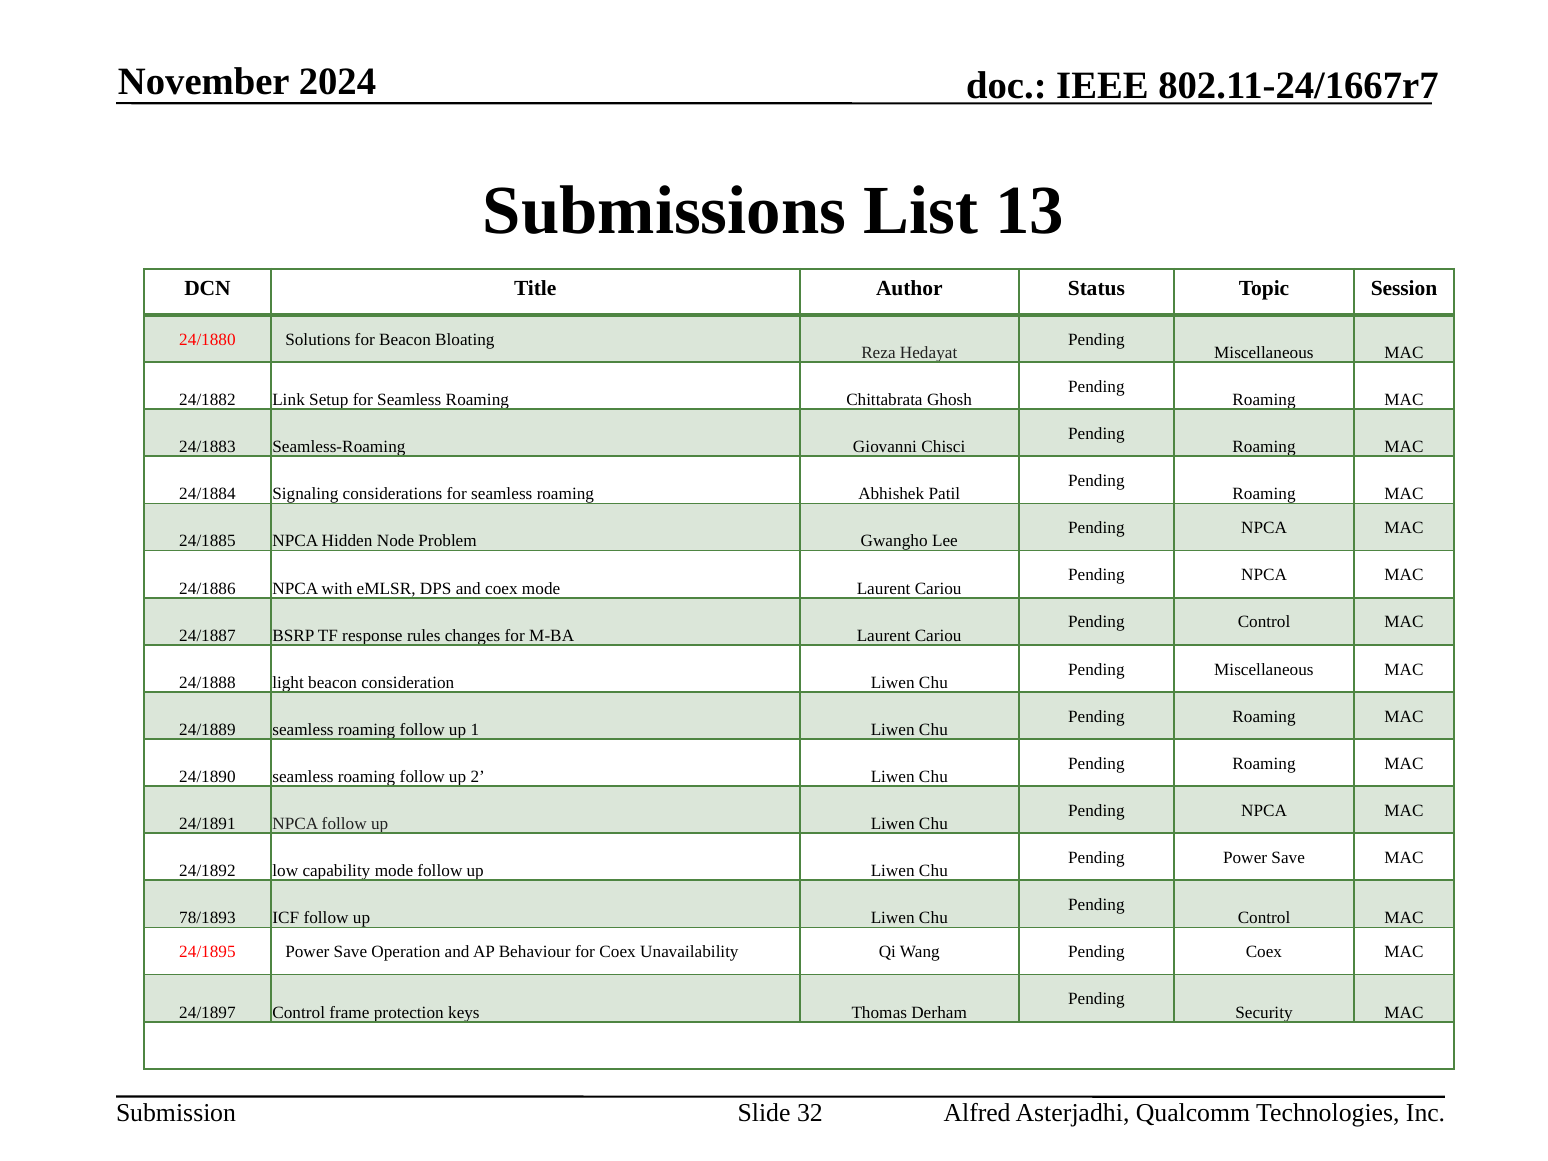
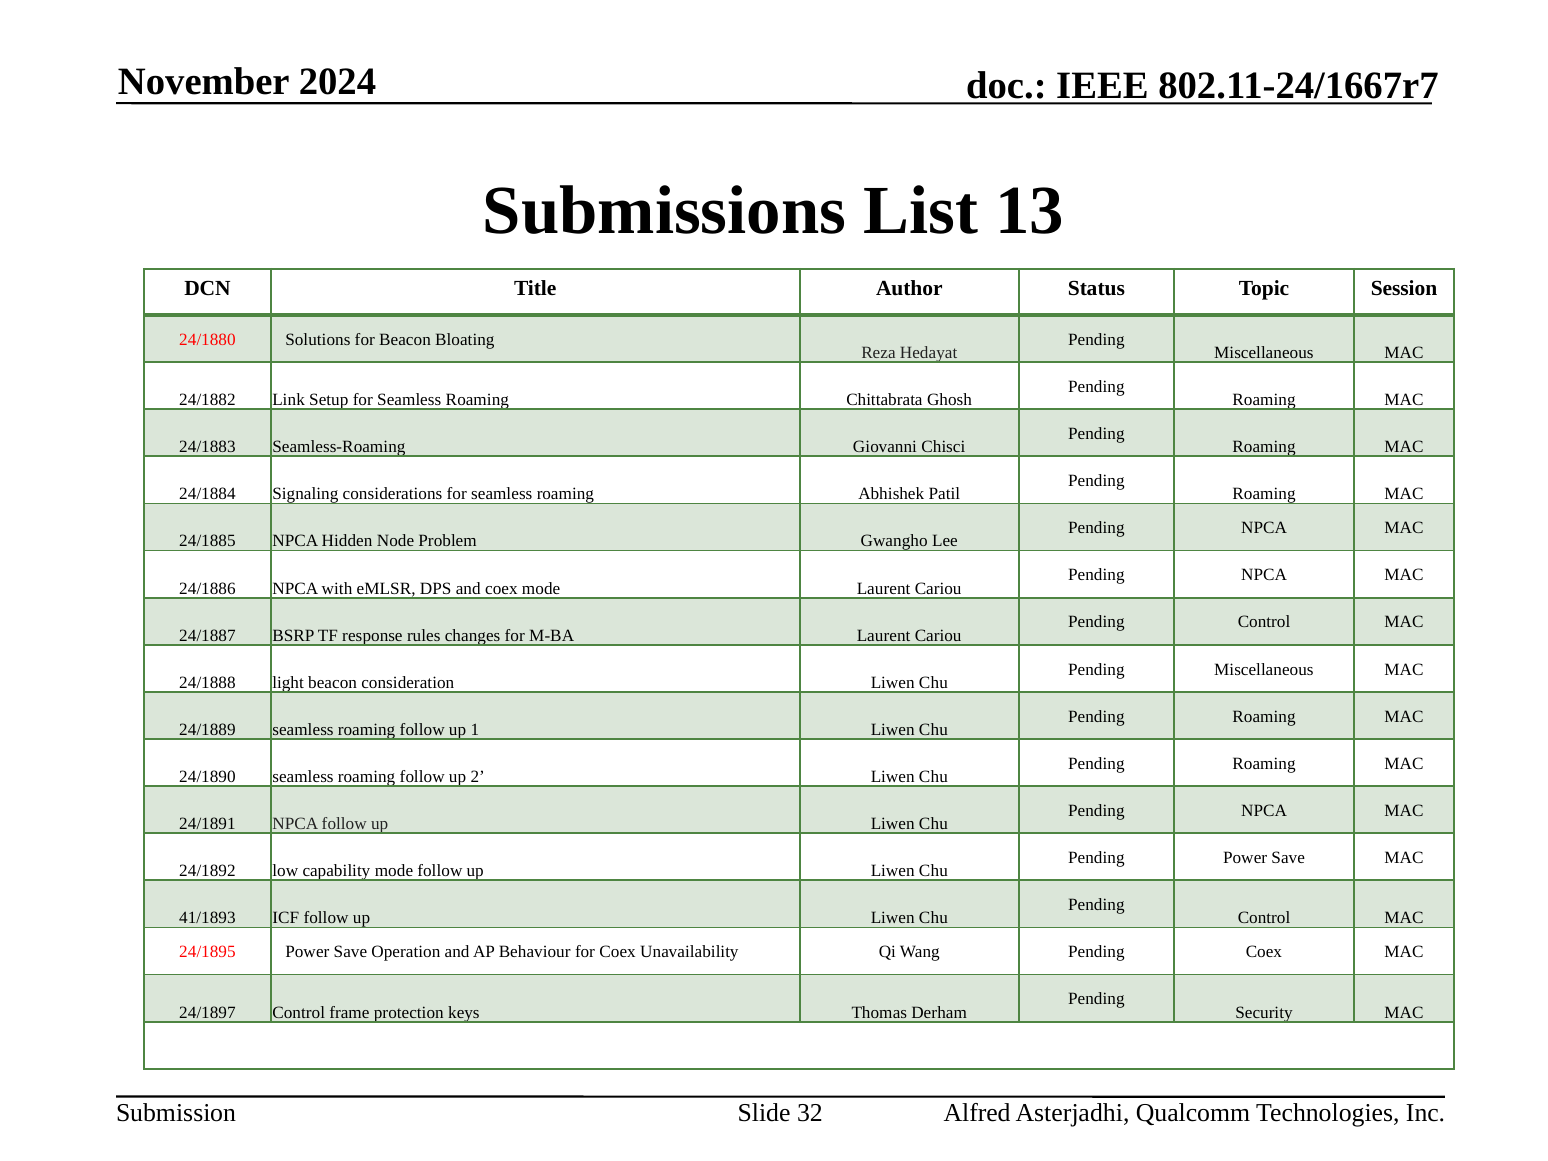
78/1893: 78/1893 -> 41/1893 (207, 918)
